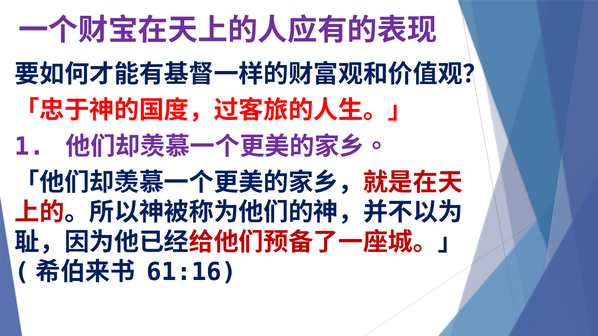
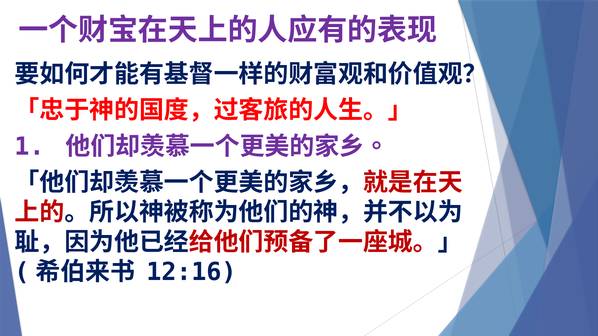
61:16: 61:16 -> 12:16 (192, 272)
